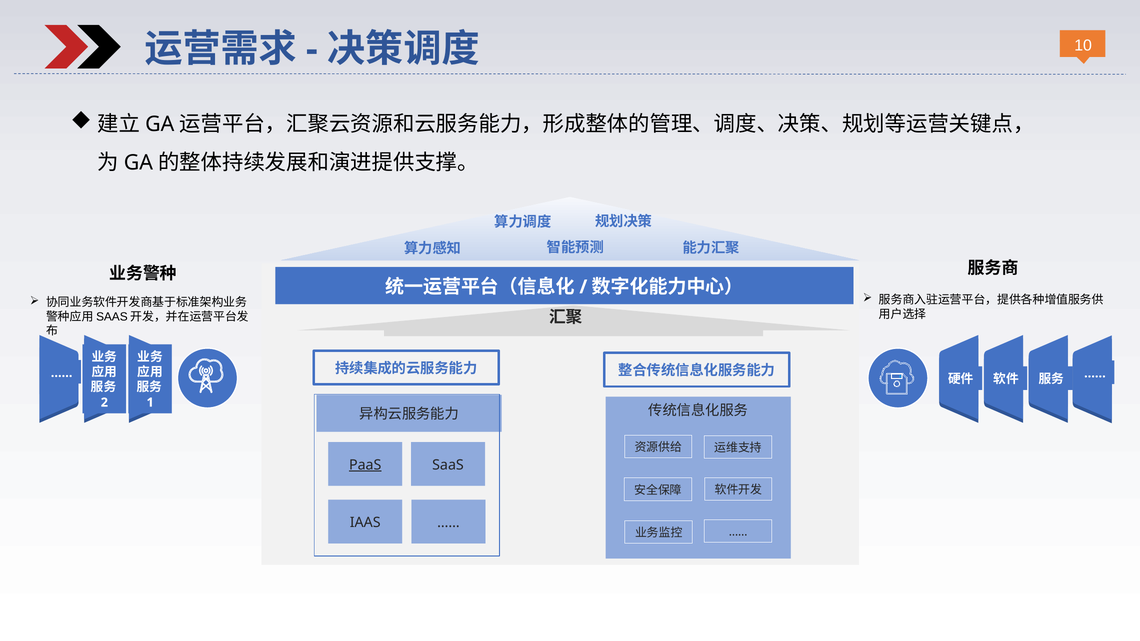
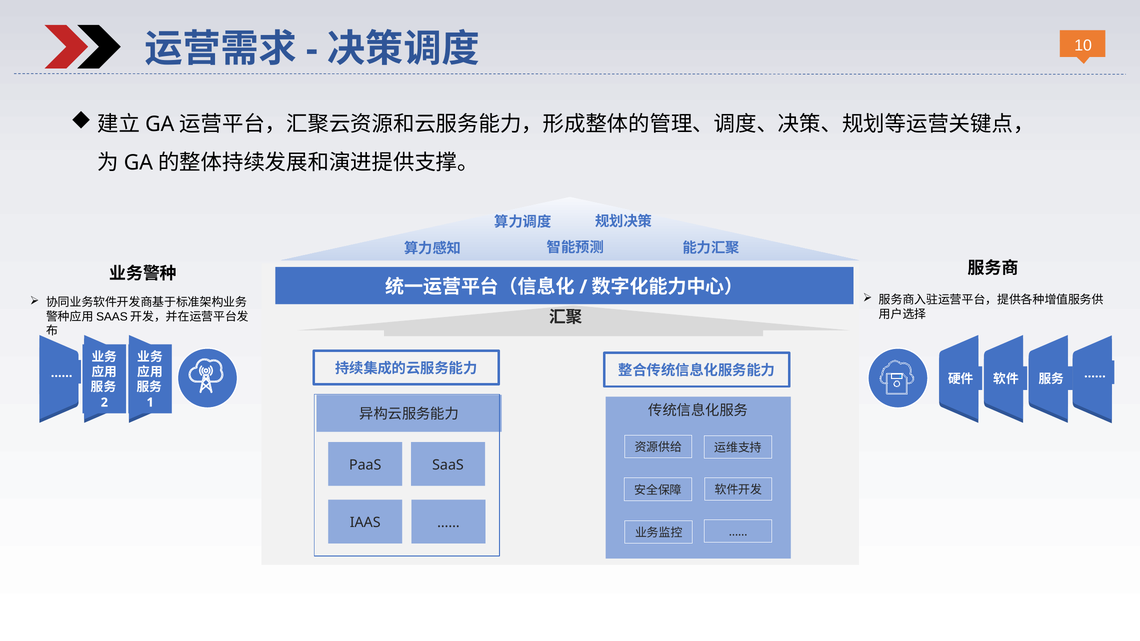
PaaS underline: present -> none (365, 465)
